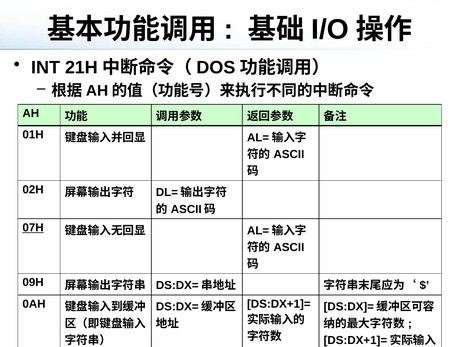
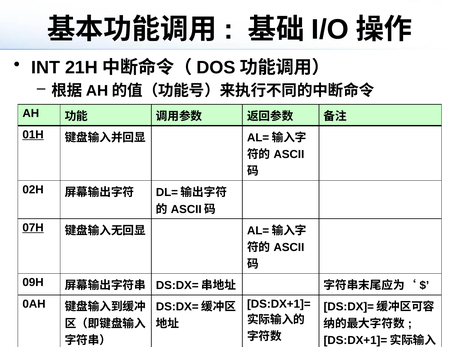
01H underline: none -> present (33, 135)
